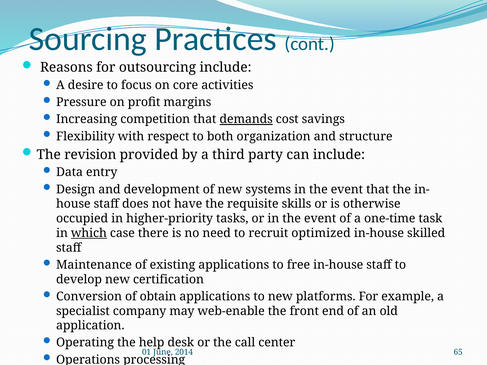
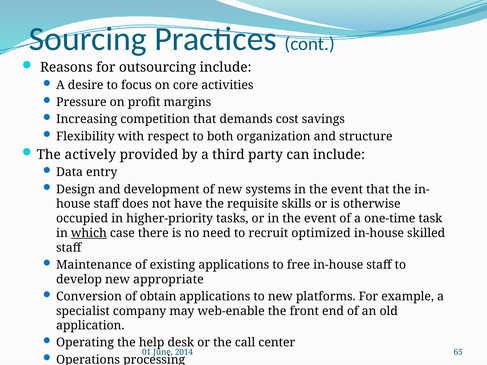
demands underline: present -> none (246, 119)
revision: revision -> actively (90, 155)
certification: certification -> appropriate (168, 280)
